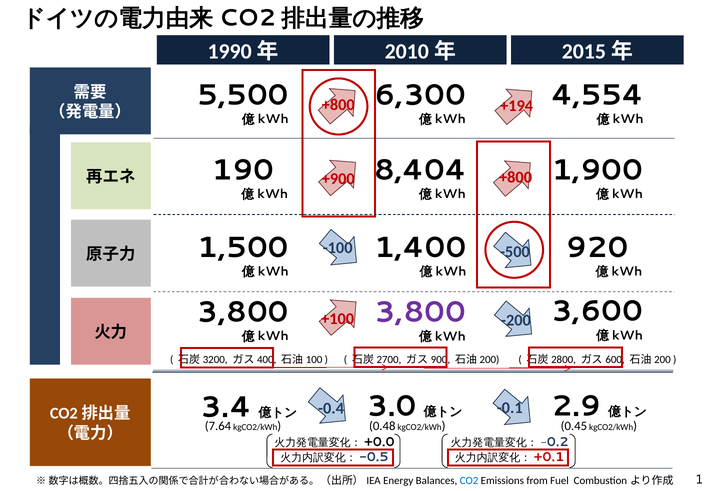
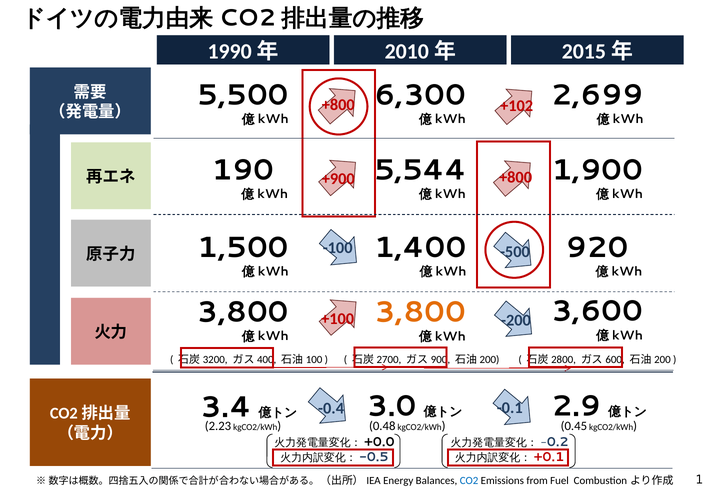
4,554: 4,554 -> 2,699 (597, 95)
+194: +194 -> +102 (517, 106)
8,404: 8,404 -> 5,544 (420, 170)
3,800 colour: purple -> orange (420, 312)
7.64: 7.64 -> 2.23 (218, 426)
